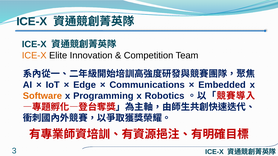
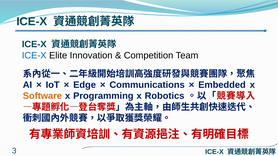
ICE-X colour: orange -> blue (34, 55)
